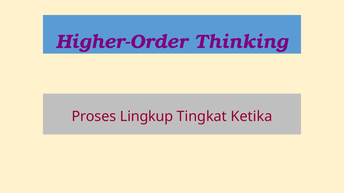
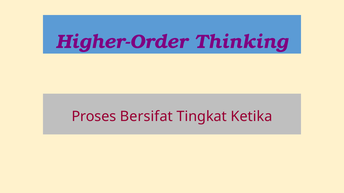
Lingkup: Lingkup -> Bersifat (146, 117)
